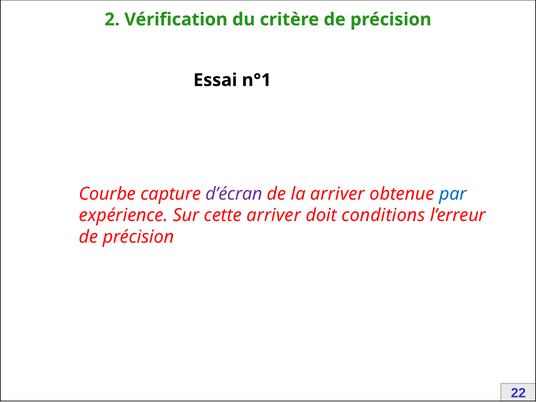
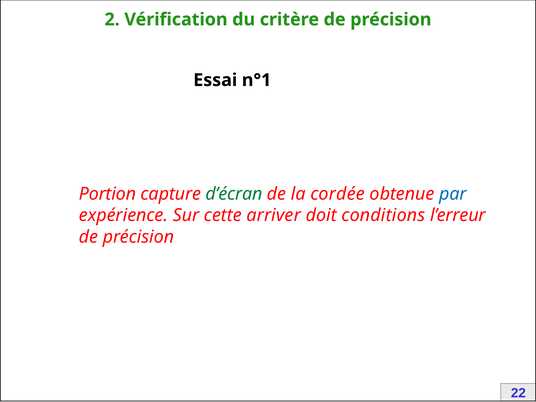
Courbe: Courbe -> Portion (107, 194)
d’écran colour: purple -> green (234, 194)
la arriver: arriver -> cordée (338, 194)
